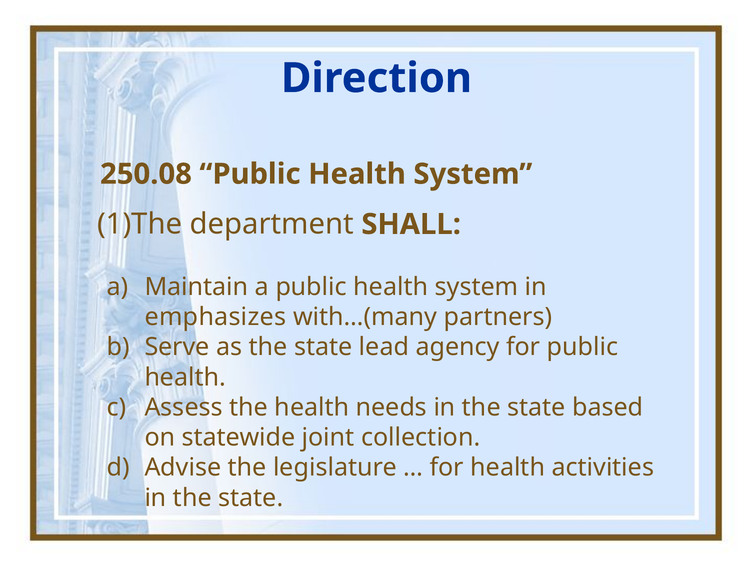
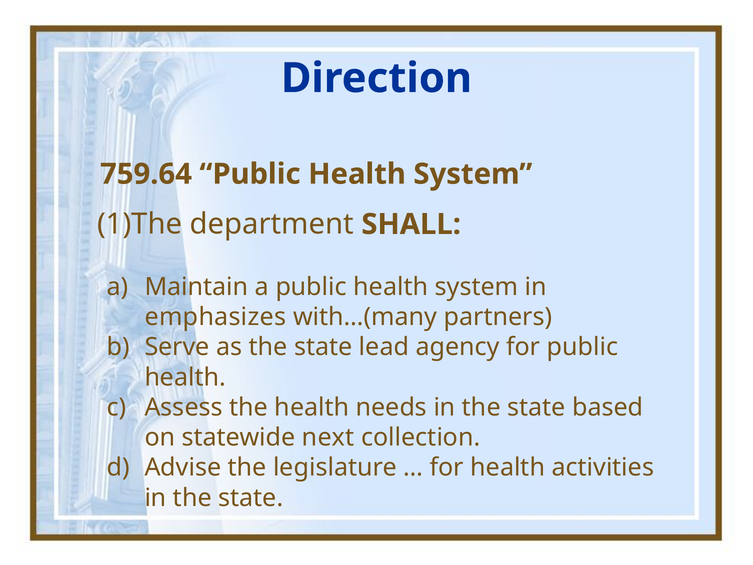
250.08: 250.08 -> 759.64 (146, 174)
joint: joint -> next (328, 437)
